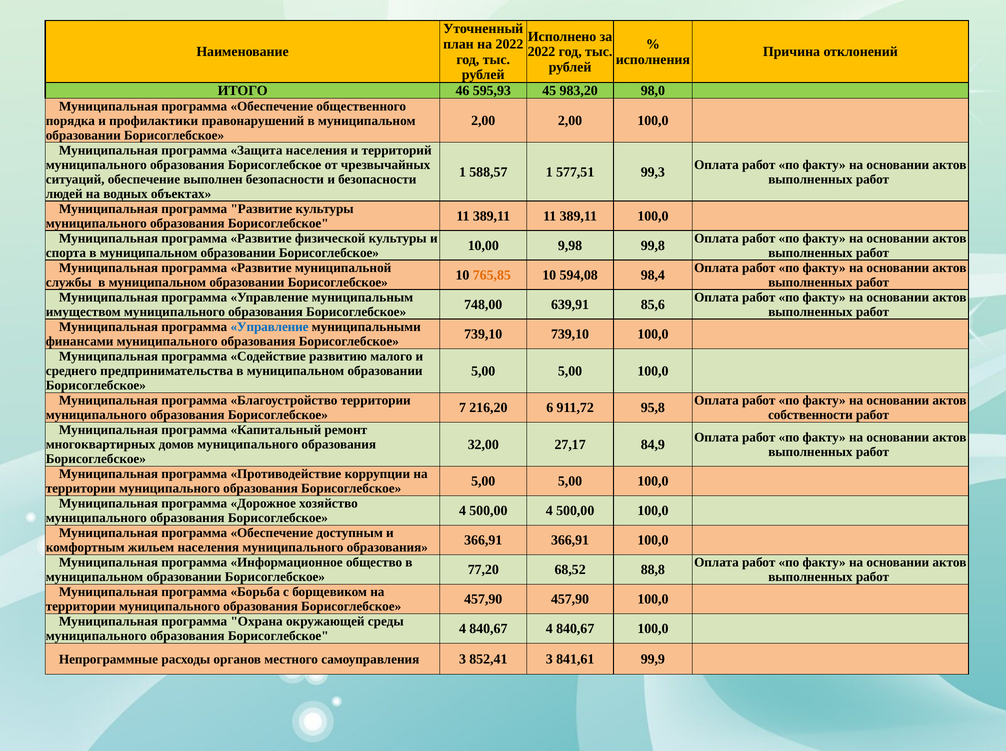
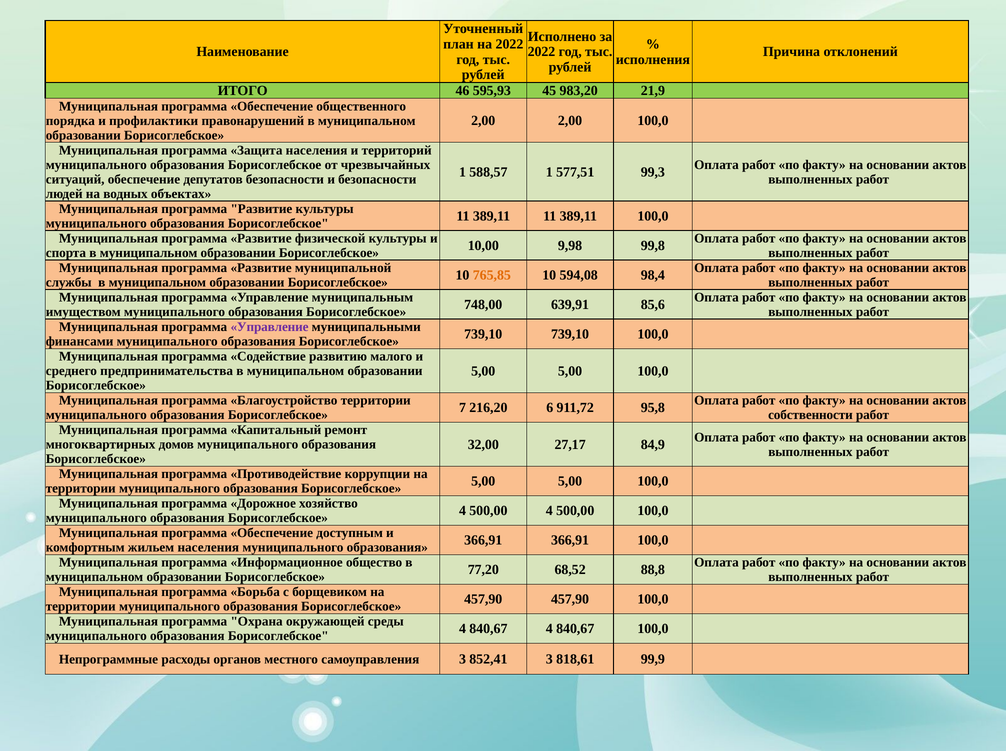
98,0: 98,0 -> 21,9 (653, 91)
выполнен: выполнен -> депутатов (213, 179)
Управление colour: blue -> purple (270, 327)
841,61: 841,61 -> 818,61 (575, 660)
